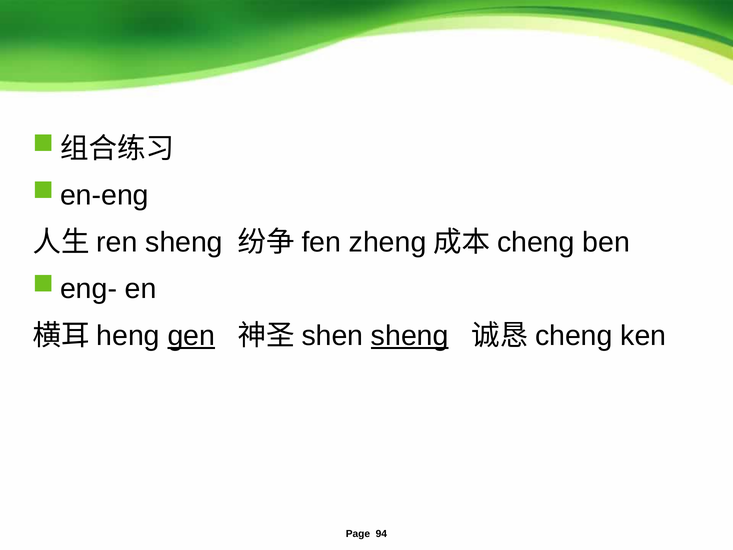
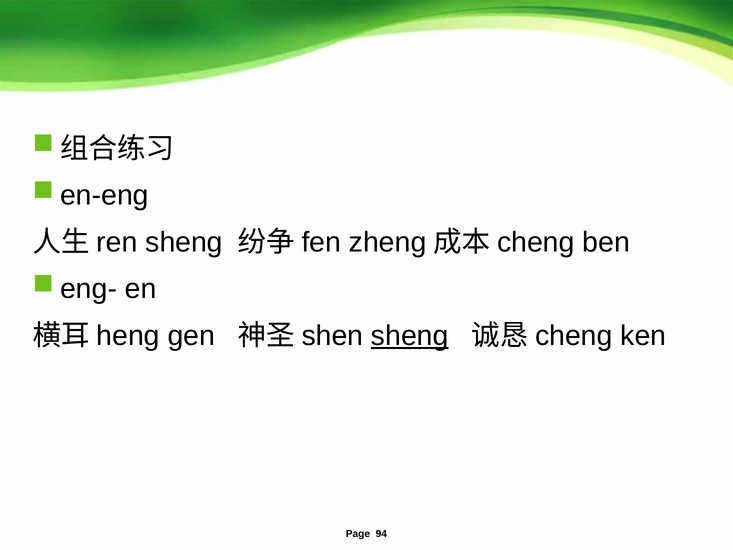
gen underline: present -> none (191, 336)
